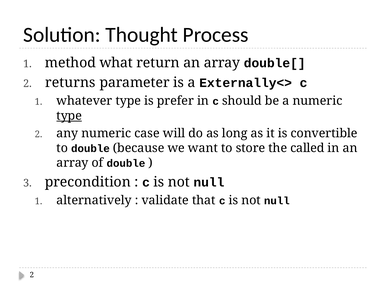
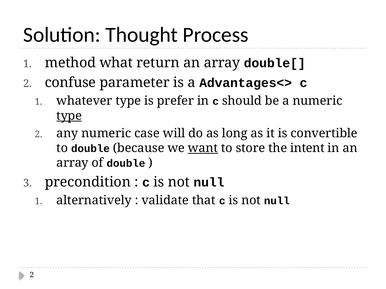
returns: returns -> confuse (70, 83)
Externally<>: Externally<> -> Advantages<> (246, 83)
want underline: none -> present (203, 148)
called: called -> intent (307, 148)
